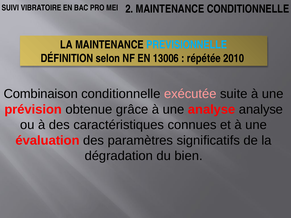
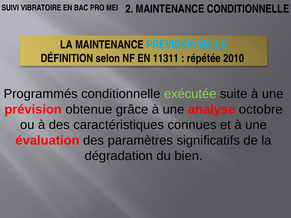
13006: 13006 -> 11311 (166, 58)
Combinaison: Combinaison -> Programmés (41, 94)
exécutée colour: pink -> light green (190, 94)
analyse analyse: analyse -> octobre (261, 110)
